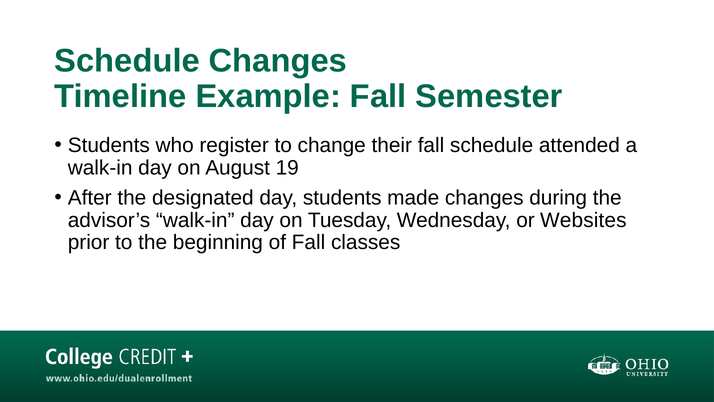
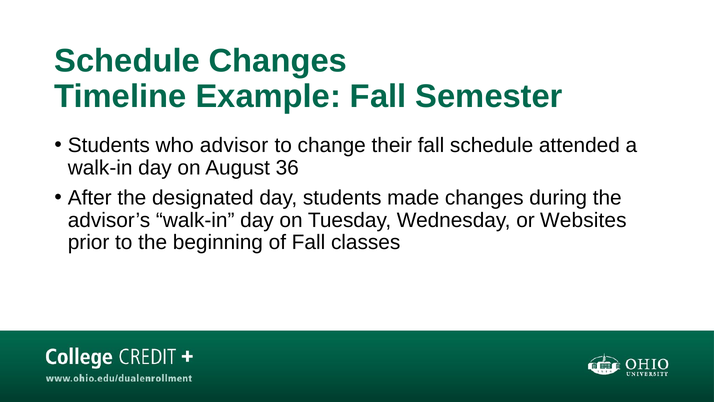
register: register -> advisor (234, 145)
19: 19 -> 36 (287, 168)
